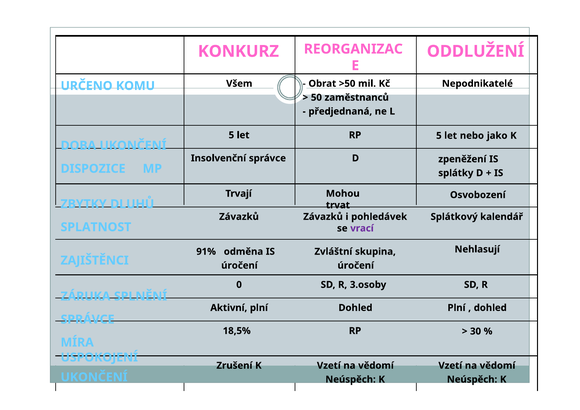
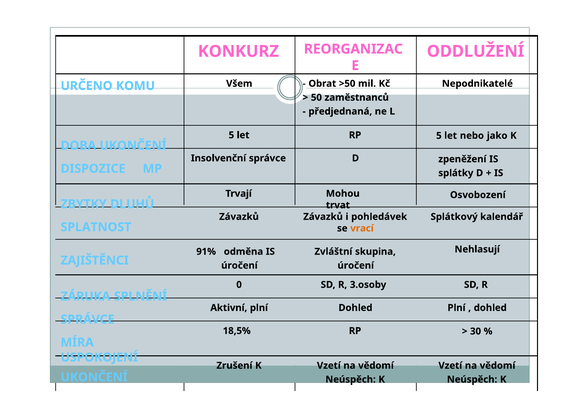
vrací colour: purple -> orange (362, 228)
